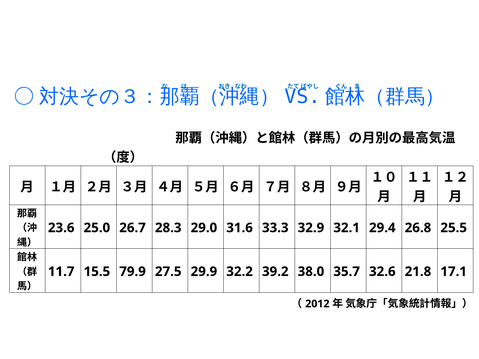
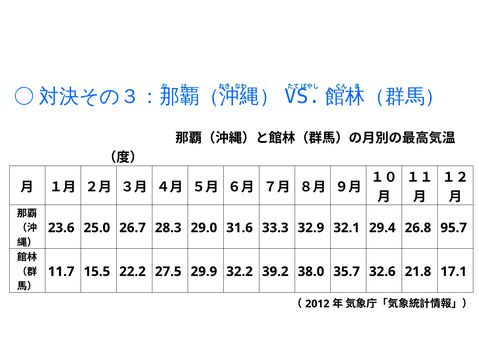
25.5: 25.5 -> 95.7 (454, 228)
79.9: 79.9 -> 22.2 (133, 272)
